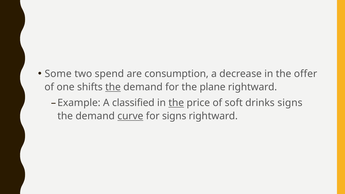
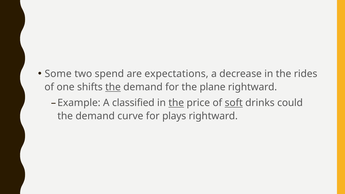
consumption: consumption -> expectations (176, 74)
offer: offer -> rides (306, 74)
soft underline: none -> present (234, 103)
drinks signs: signs -> could (290, 103)
curve underline: present -> none (130, 116)
for signs: signs -> plays (174, 116)
